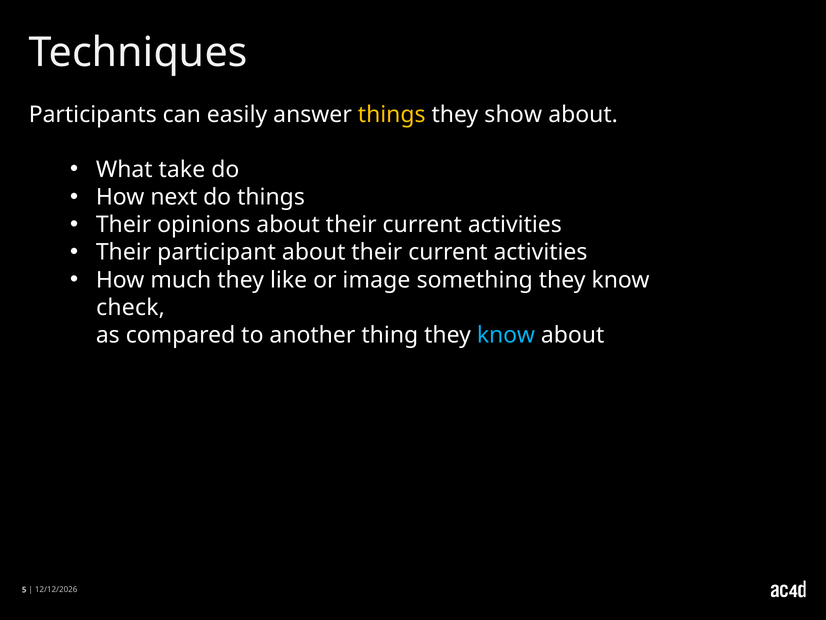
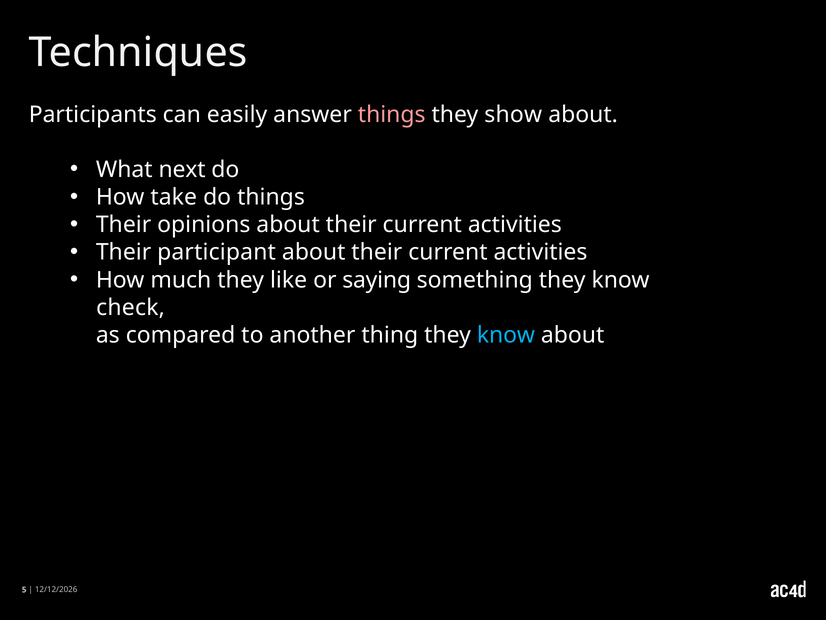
things colour: yellow -> pink (392, 114)
take: take -> next (182, 170)
next: next -> take (174, 197)
image: image -> saying (377, 280)
